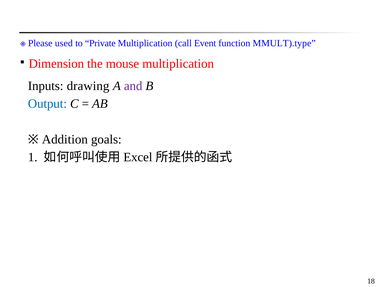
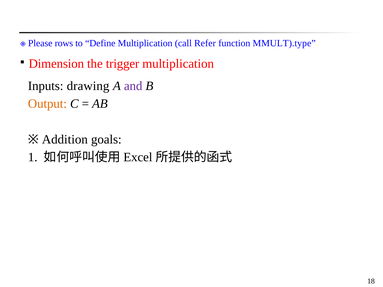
used: used -> rows (64, 43)
Private: Private -> Define (100, 43)
Event: Event -> Refer (205, 43)
mouse: mouse -> trigger (123, 64)
Output colour: blue -> orange (47, 104)
